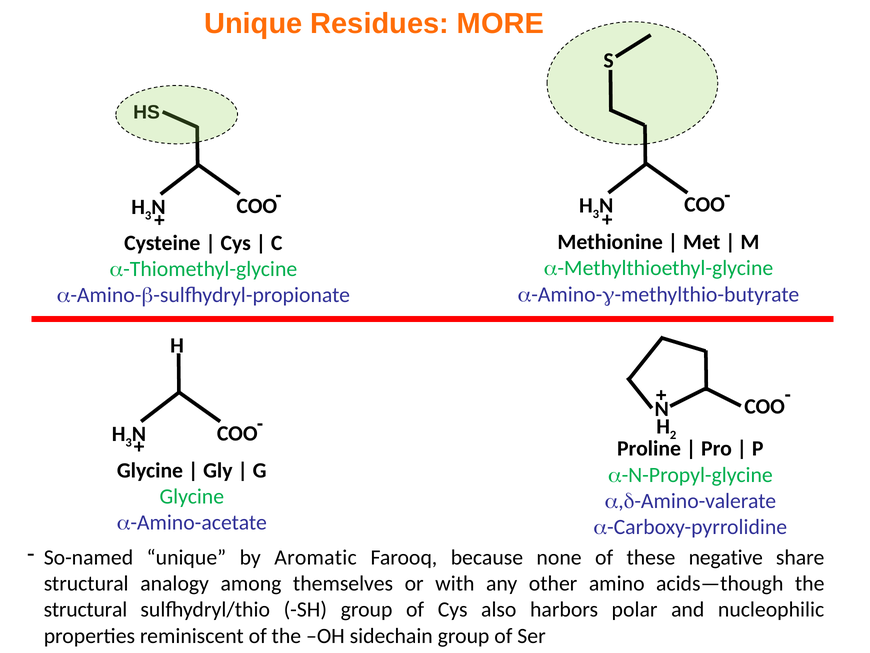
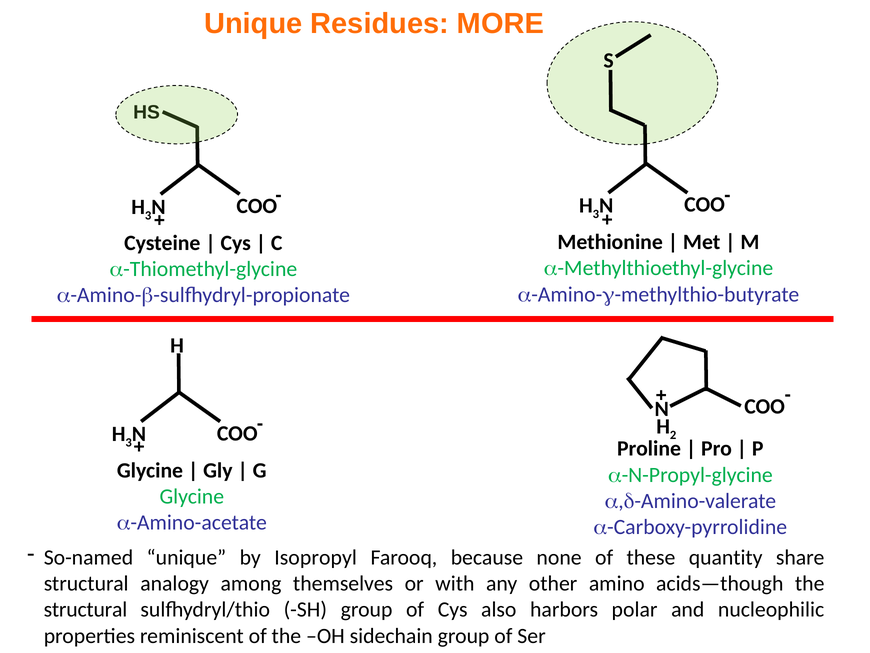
Aromatic: Aromatic -> Isopropyl (316, 557)
negative: negative -> quantity (726, 557)
